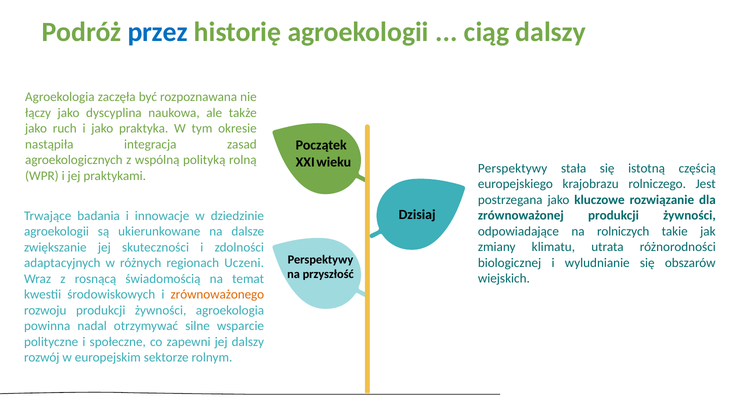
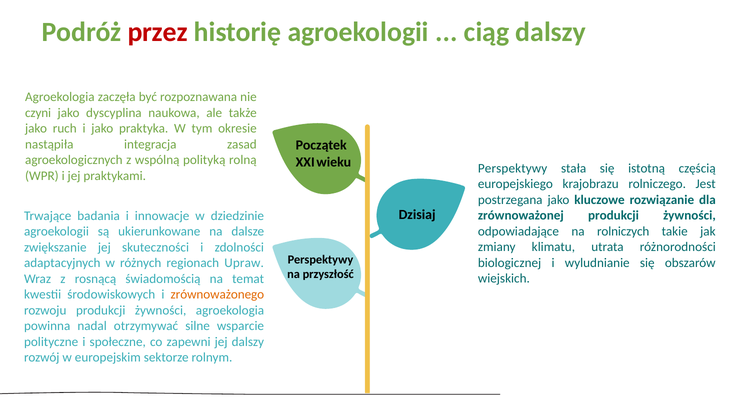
przez colour: blue -> red (158, 32)
łączy: łączy -> czyni (38, 113)
Uczeni: Uczeni -> Upraw (244, 263)
